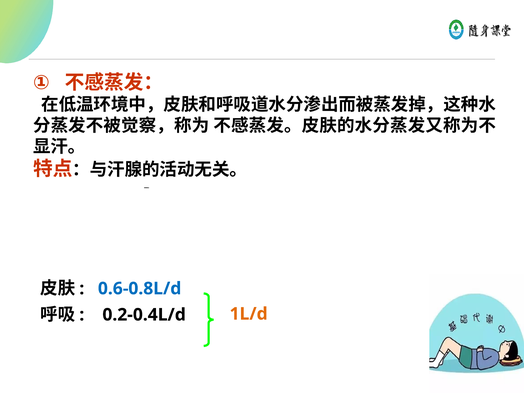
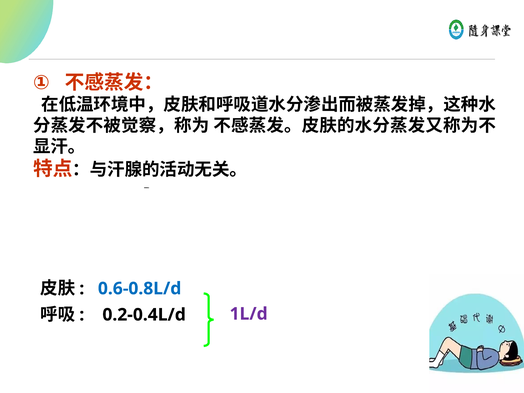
1L/d colour: orange -> purple (249, 314)
